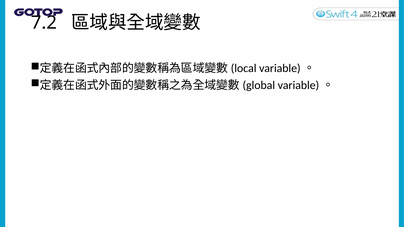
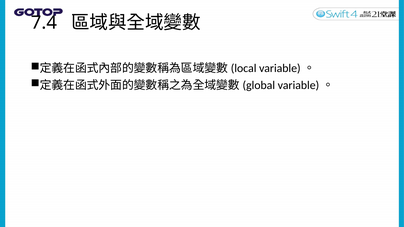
7.2: 7.2 -> 7.4 (44, 23)
